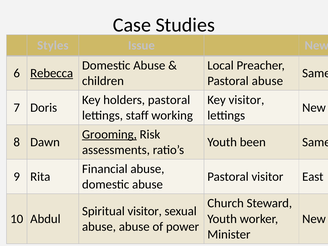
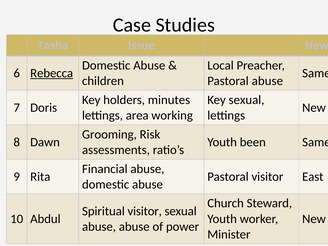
Styles: Styles -> Tasha (53, 45)
holders pastoral: pastoral -> minutes (169, 100)
Key visitor: visitor -> sexual (247, 100)
staff: staff -> area (137, 115)
Grooming underline: present -> none (109, 134)
